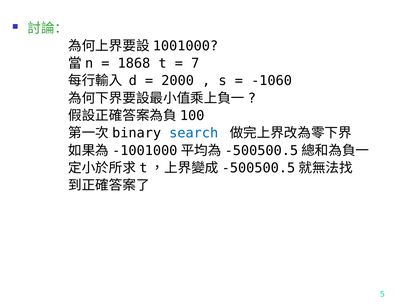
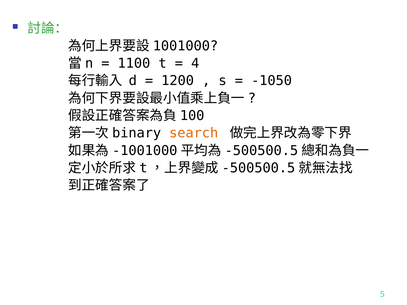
1868: 1868 -> 1100 (134, 63)
7: 7 -> 4 (195, 63)
2000: 2000 -> 1200 (178, 81)
-1060: -1060 -> -1050 (272, 81)
search colour: blue -> orange (194, 133)
